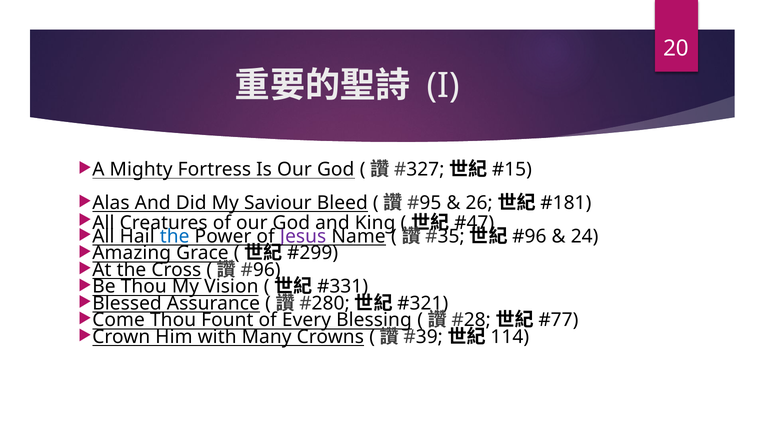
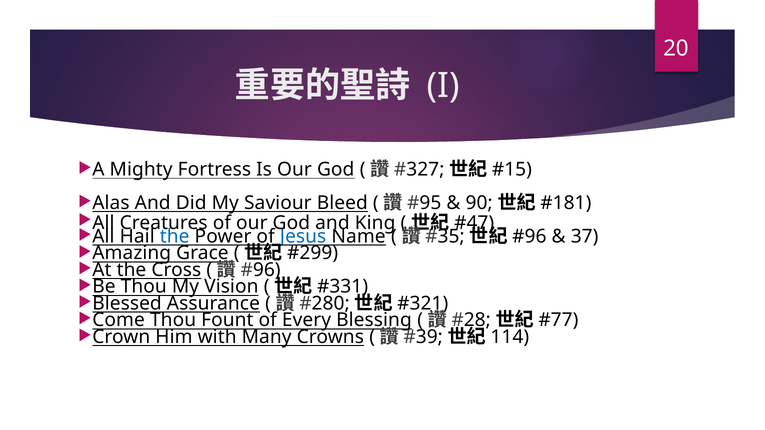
26: 26 -> 90 (479, 203)
Jesus colour: purple -> blue (303, 237)
24: 24 -> 37 (585, 237)
